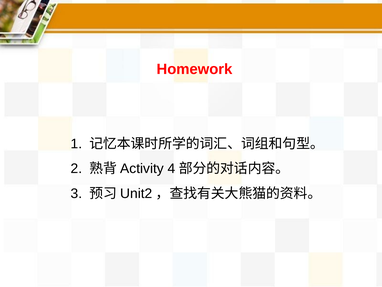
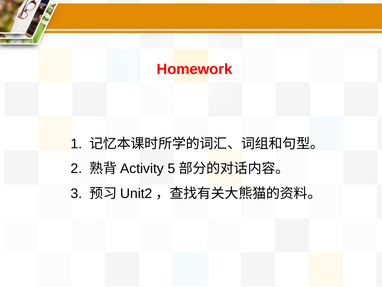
4: 4 -> 5 (172, 168)
